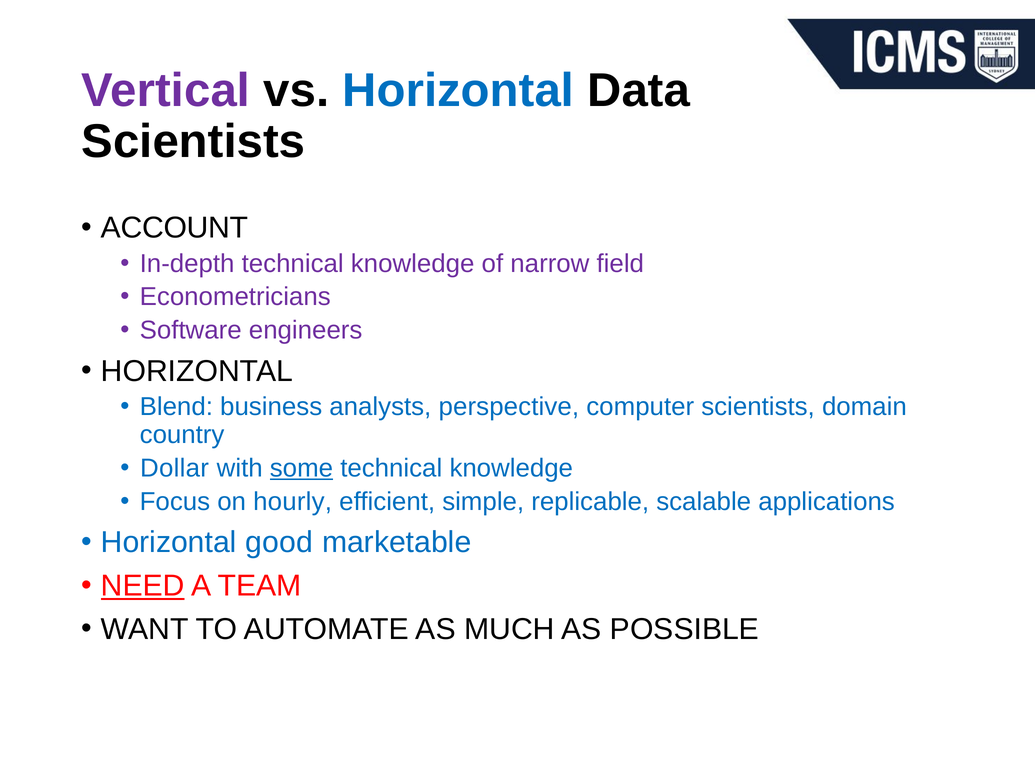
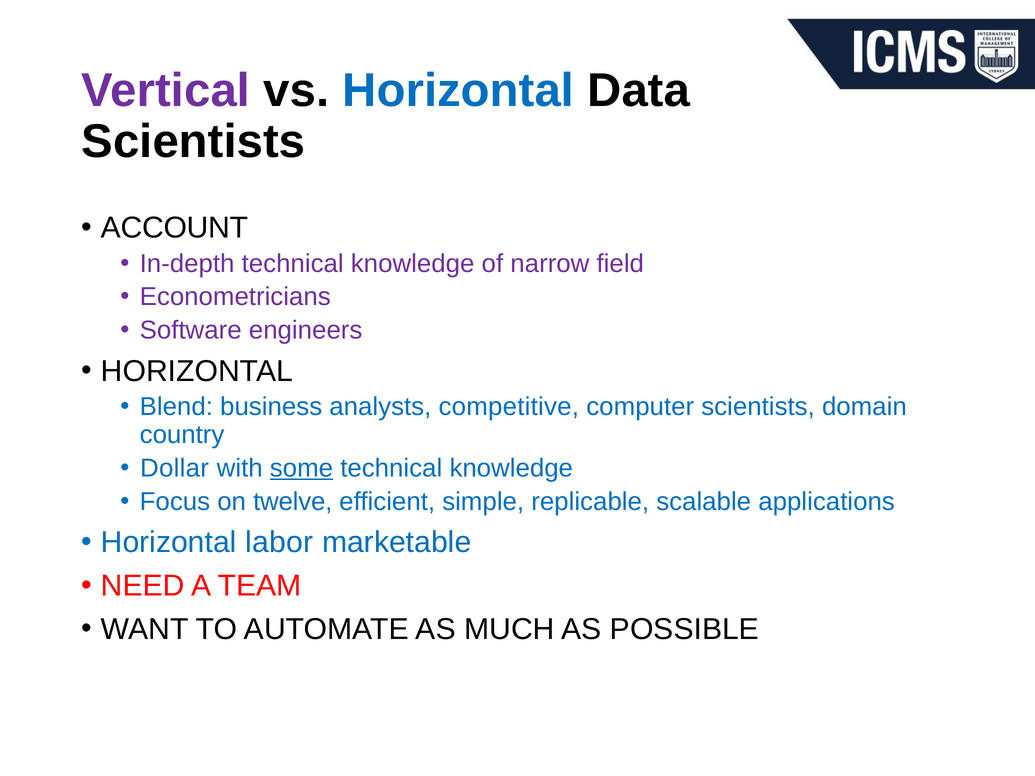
perspective: perspective -> competitive (509, 407)
hourly: hourly -> twelve (293, 502)
good: good -> labor (279, 543)
NEED underline: present -> none (143, 586)
